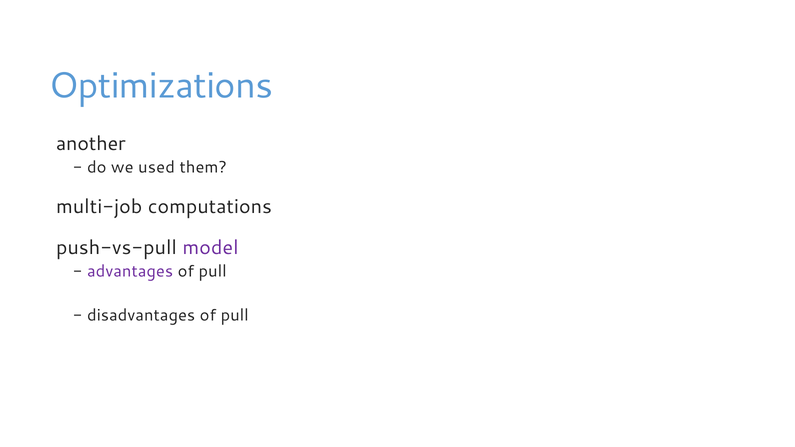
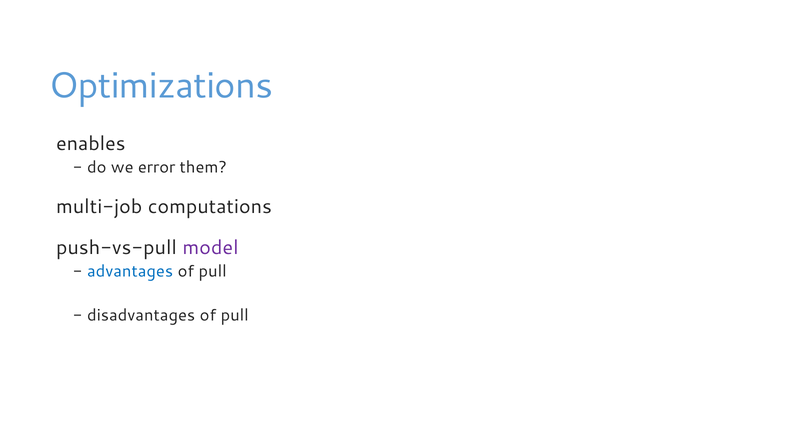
another: another -> enables (91, 144)
used: used -> error (157, 167)
advantages colour: purple -> blue (130, 272)
